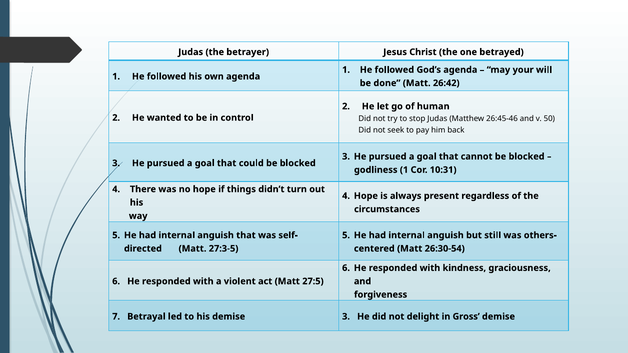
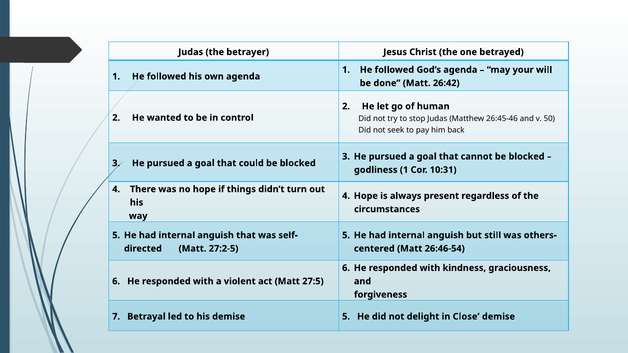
27:3-5: 27:3-5 -> 27:2-5 (224, 249)
26:30-54: 26:30-54 -> 26:46-54 (445, 249)
demise 3: 3 -> 5 (346, 317)
Gross: Gross -> Close (466, 317)
